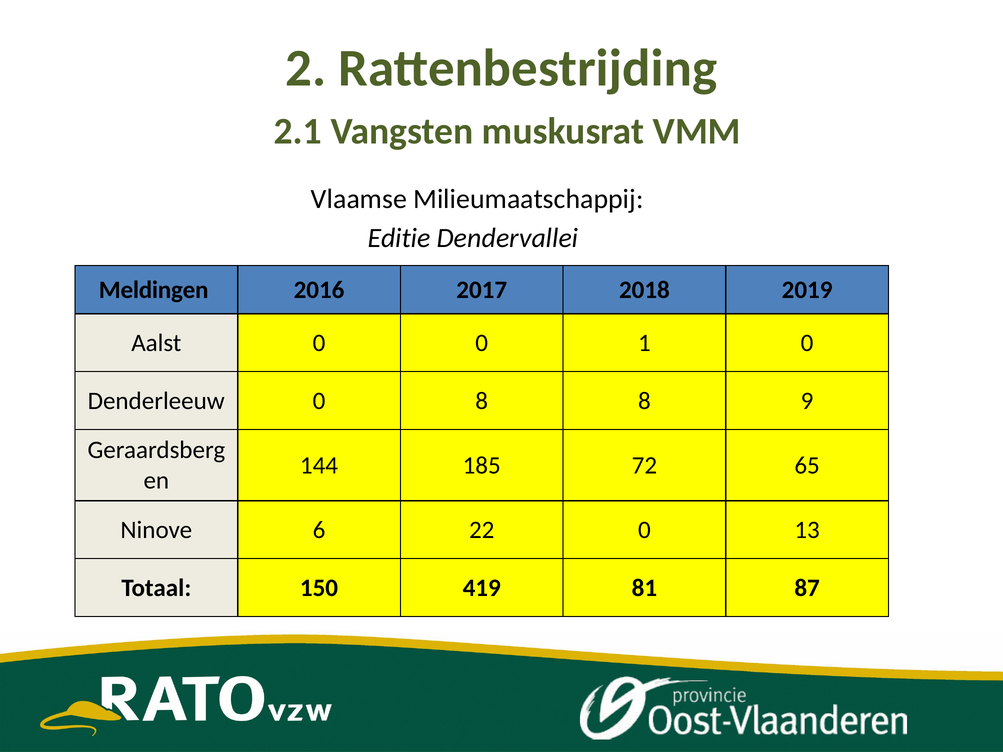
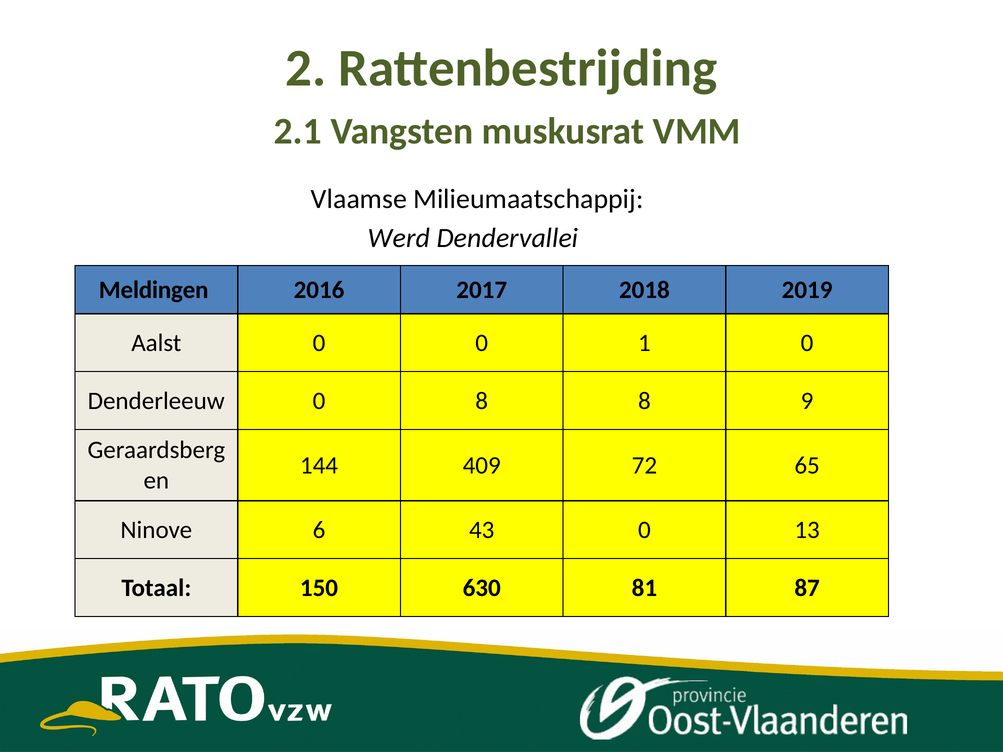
Editie: Editie -> Werd (399, 238)
185: 185 -> 409 (482, 466)
22: 22 -> 43 (482, 530)
419: 419 -> 630 (482, 588)
